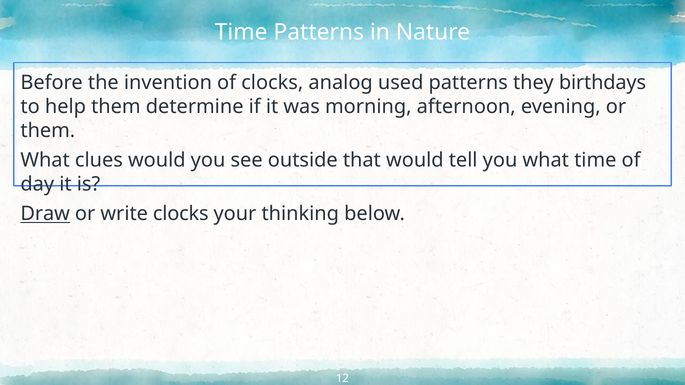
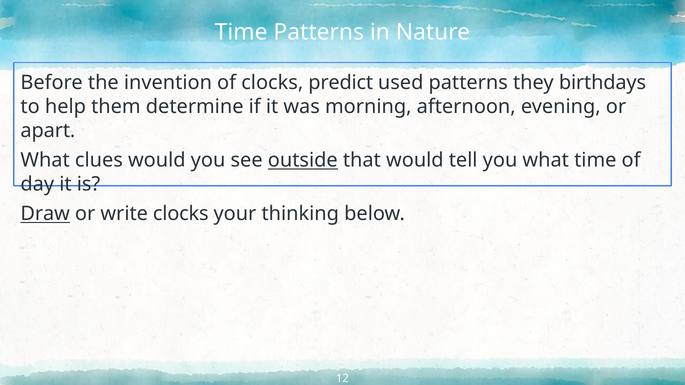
analog: analog -> predict (341, 83)
them: them -> apart (48, 131)
outside underline: none -> present (303, 160)
